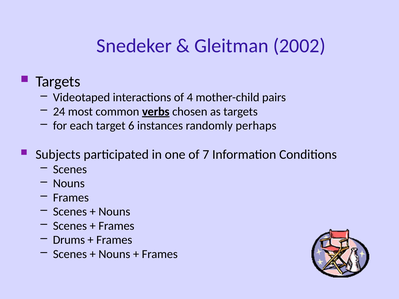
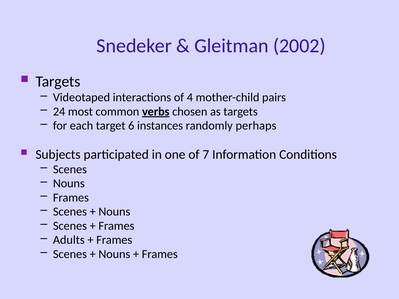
Drums: Drums -> Adults (69, 240)
